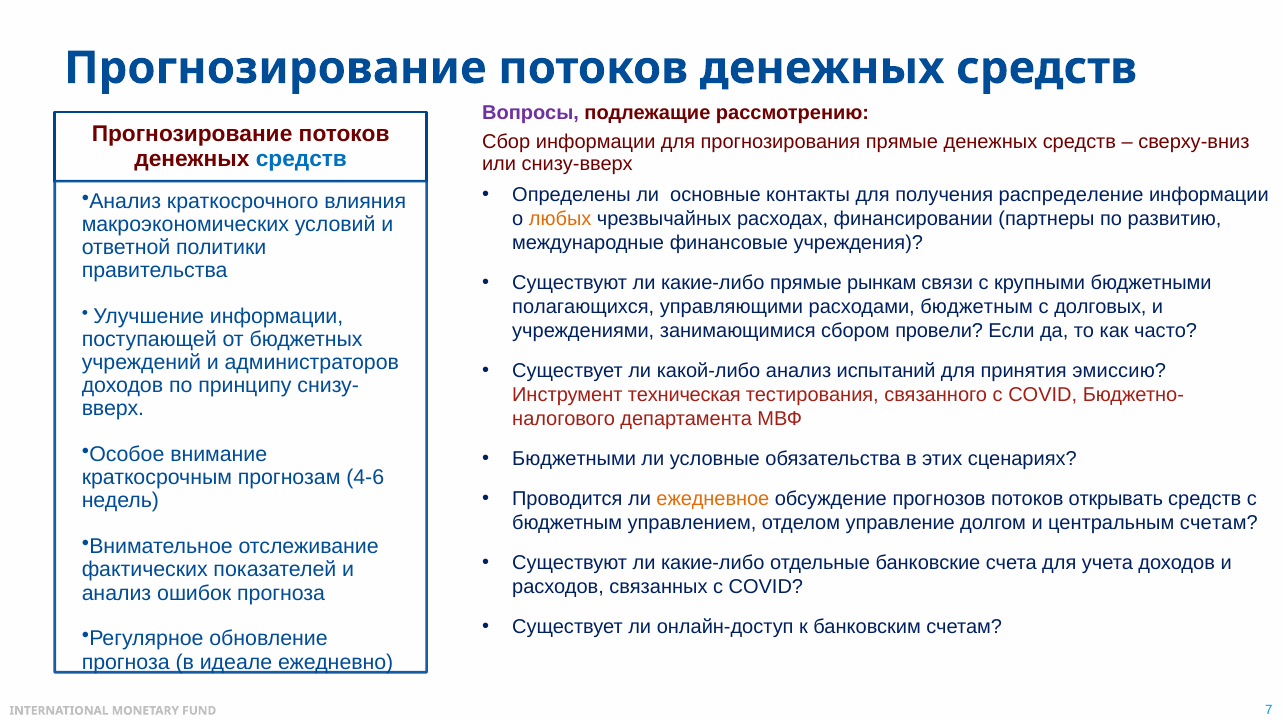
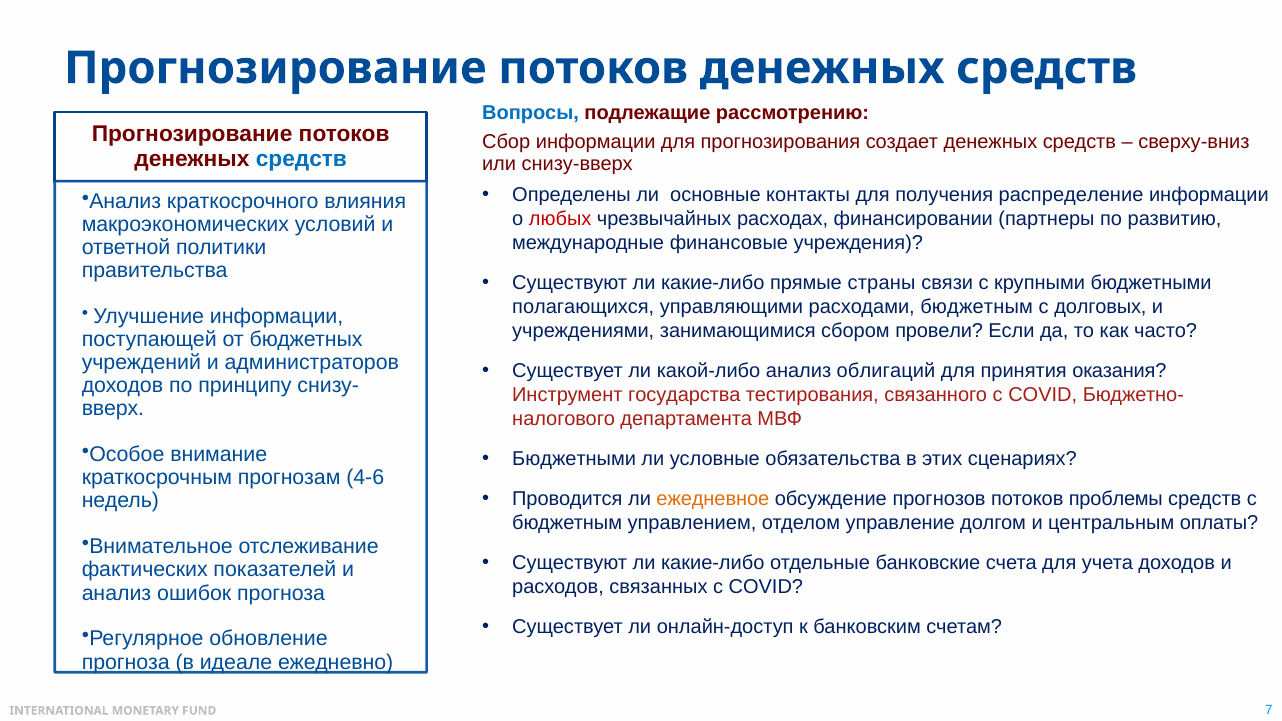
Вопросы colour: purple -> blue (531, 113)
прогнозирования прямые: прямые -> создает (902, 142)
любых colour: orange -> red (560, 219)
рынкам: рынкам -> страны (882, 283)
испытаний: испытаний -> облигаций (886, 371)
эмиссию: эмиссию -> оказания (1119, 371)
техническая: техническая -> государства (684, 395)
открывать: открывать -> проблемы (1116, 499)
центральным счетам: счетам -> оплаты (1219, 523)
